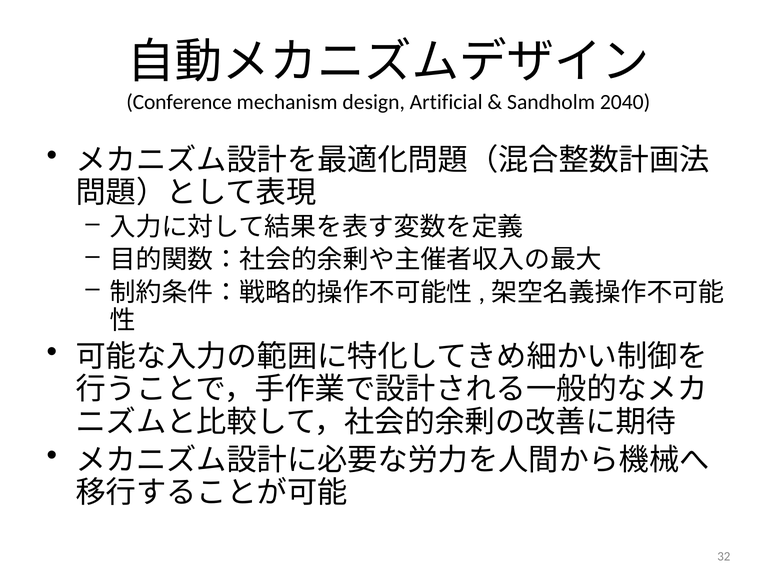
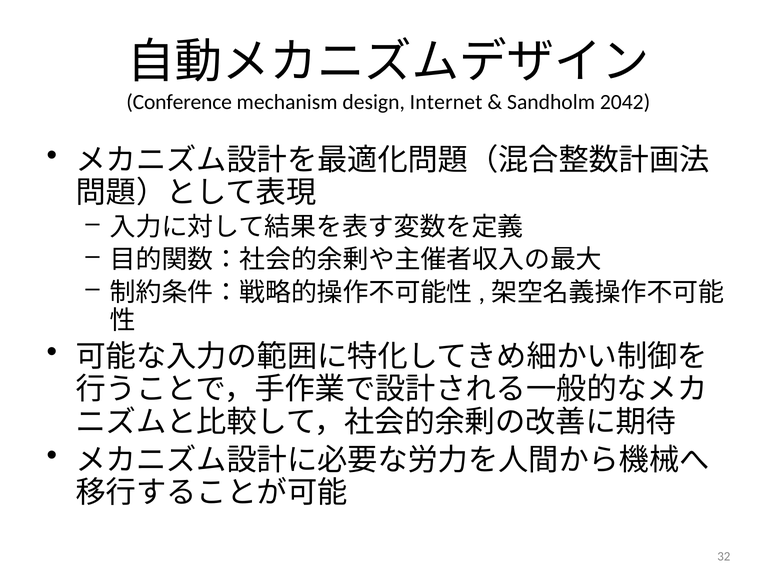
Artificial: Artificial -> Internet (446, 102)
2040: 2040 -> 2042 (625, 102)
